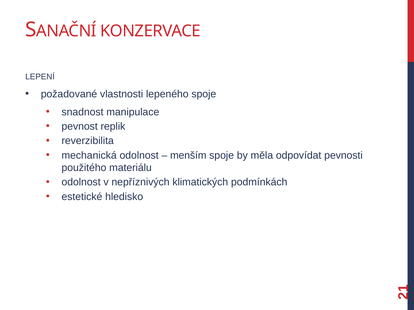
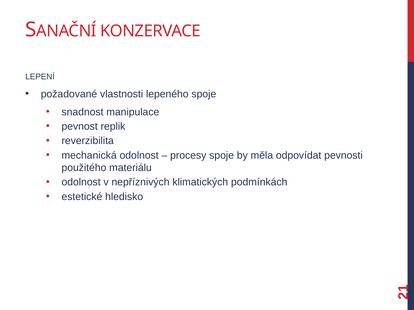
menším: menším -> procesy (188, 156)
